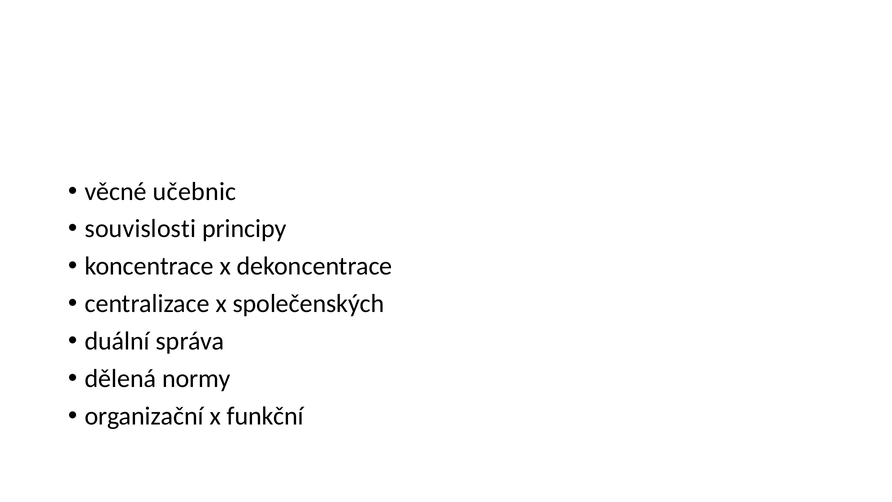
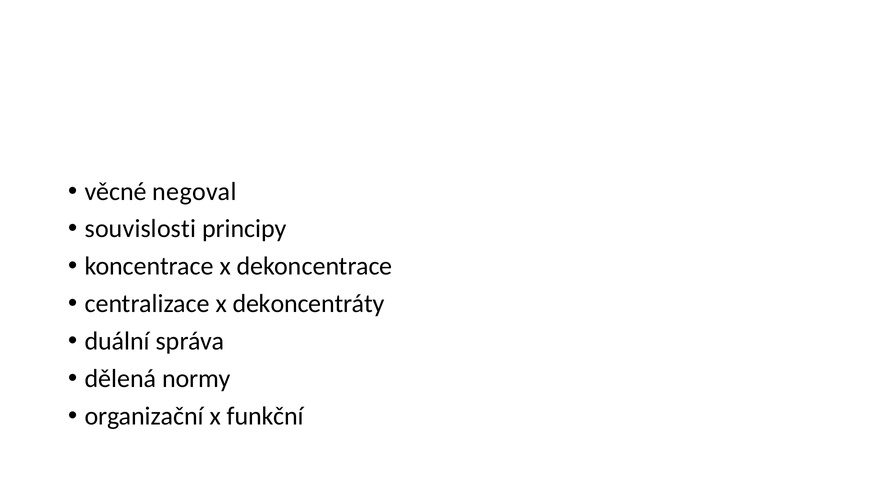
učebnic: učebnic -> negoval (195, 191)
společenských: společenských -> dekoncentráty (309, 304)
